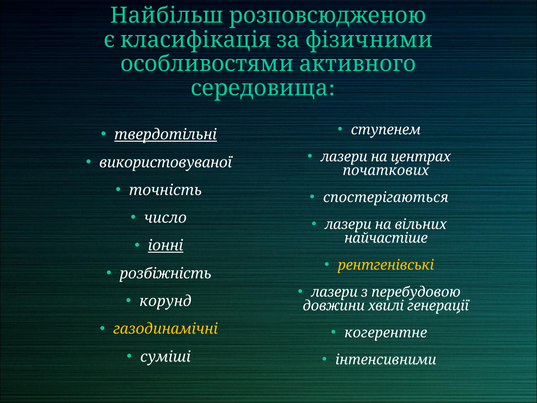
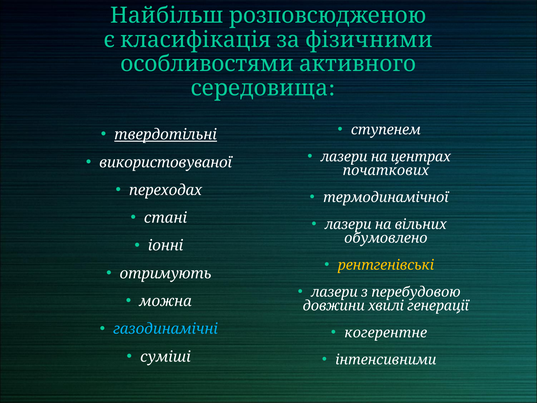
точність: точність -> переходах (166, 190)
спостерігаються: спостерігаються -> термодинамічної (386, 197)
число: число -> стані (166, 218)
найчастіше: найчастіше -> обумовлено (386, 238)
іонні underline: present -> none (166, 246)
розбіжність: розбіжність -> отримують (166, 273)
корунд: корунд -> можна (166, 301)
газодинамічні colour: yellow -> light blue (166, 329)
